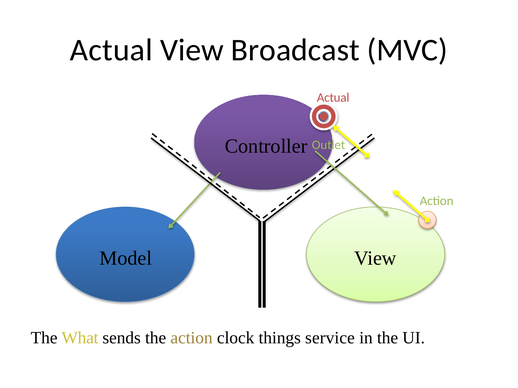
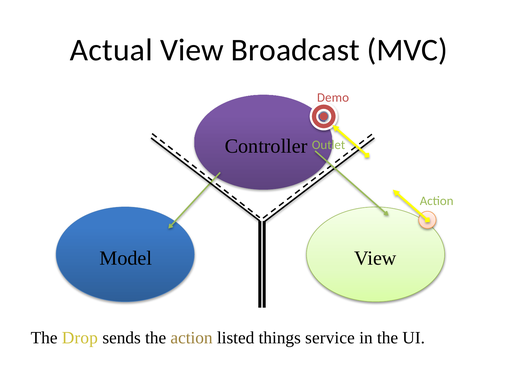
Actual: Actual -> Demo (333, 98)
What: What -> Drop (80, 338)
clock: clock -> listed (236, 338)
